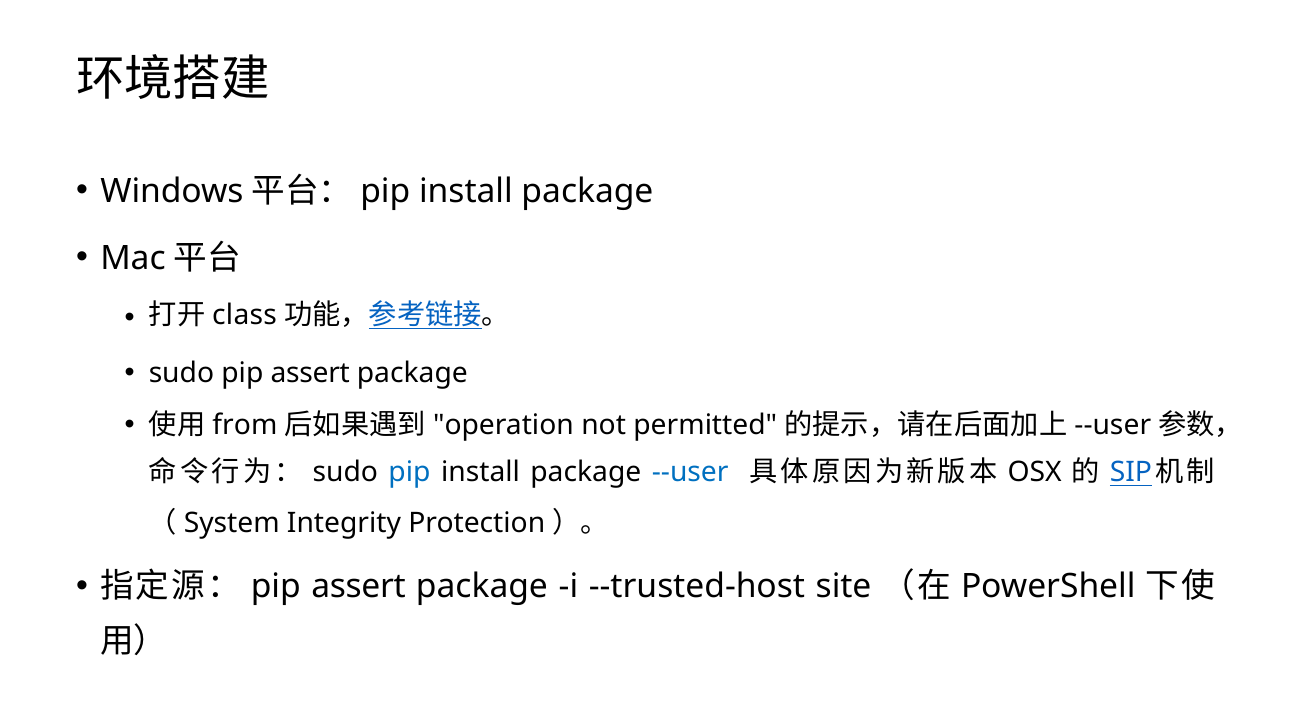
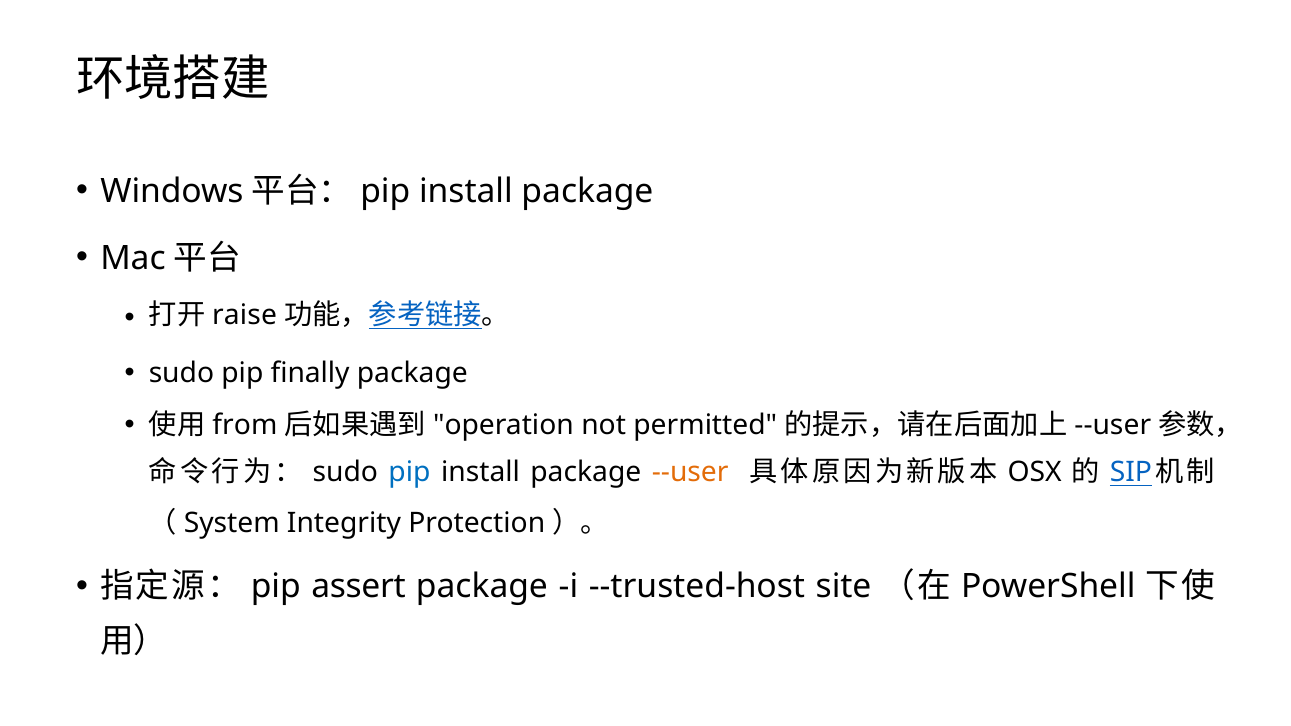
class: class -> raise (245, 315)
sudo pip assert: assert -> finally (310, 374)
--user colour: blue -> orange (690, 473)
